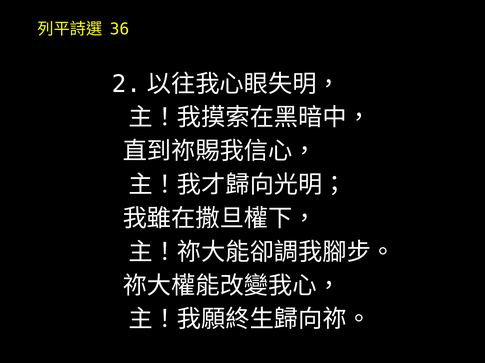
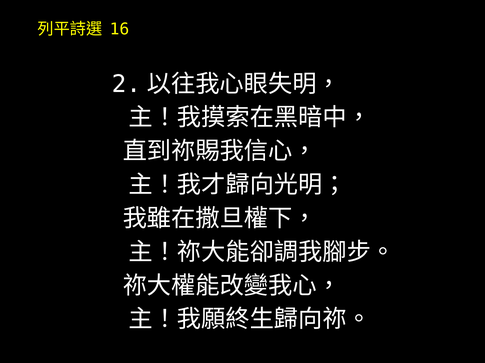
36: 36 -> 16 (119, 29)
